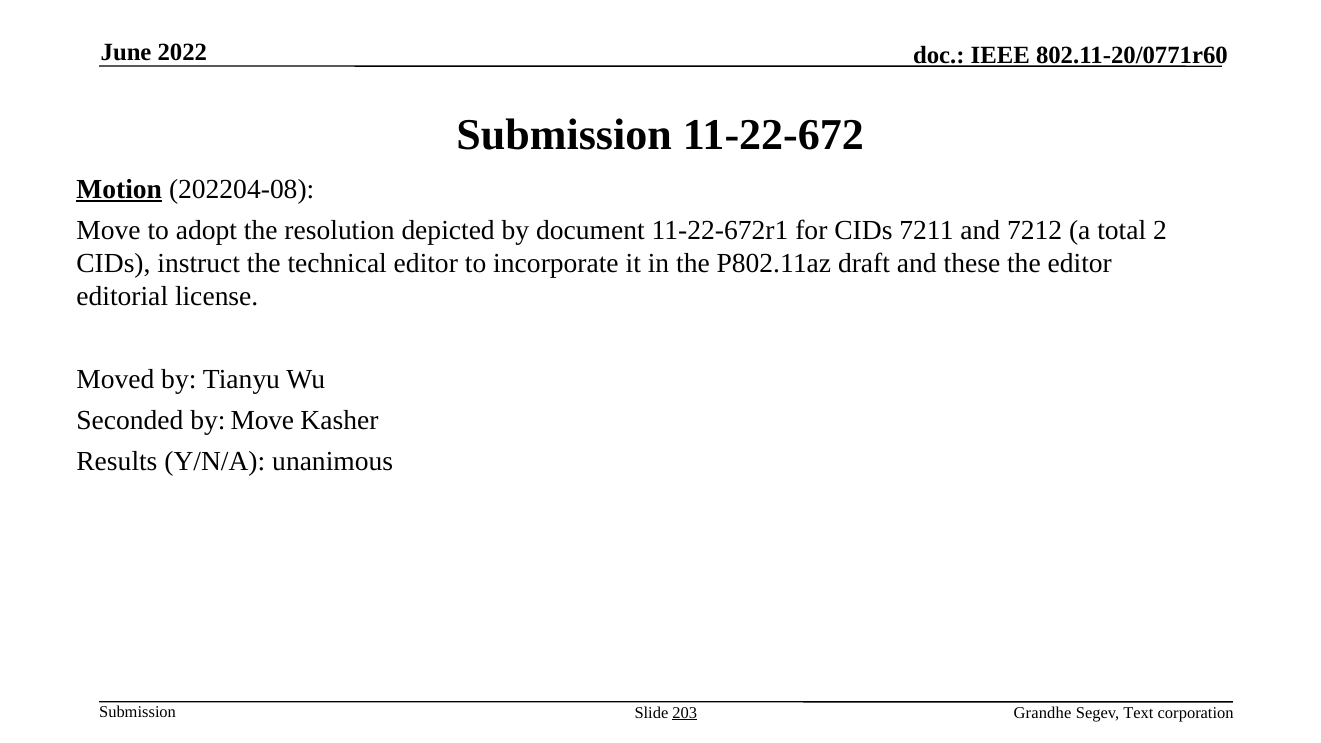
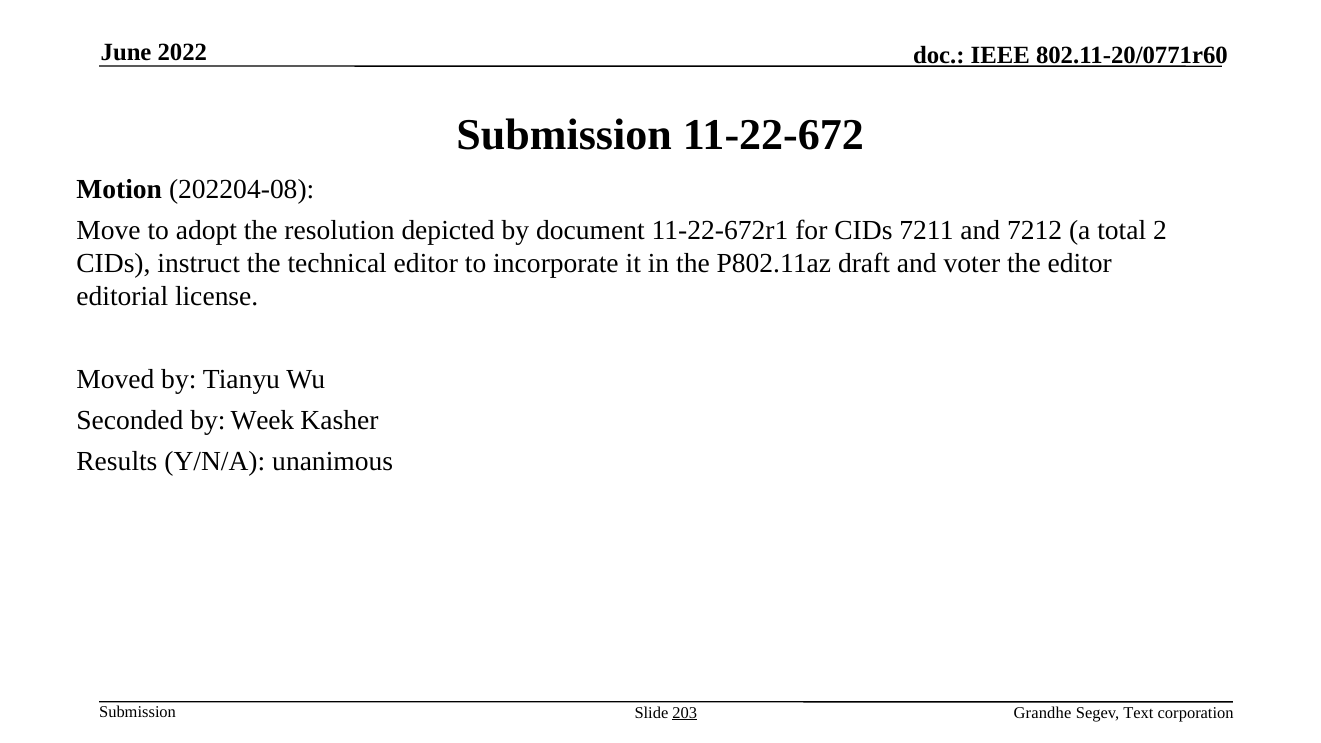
Motion underline: present -> none (119, 189)
these: these -> voter (972, 264)
by Move: Move -> Week (262, 421)
